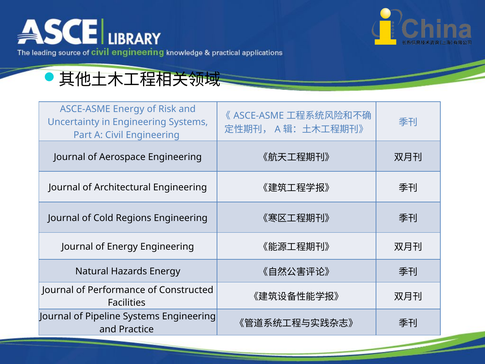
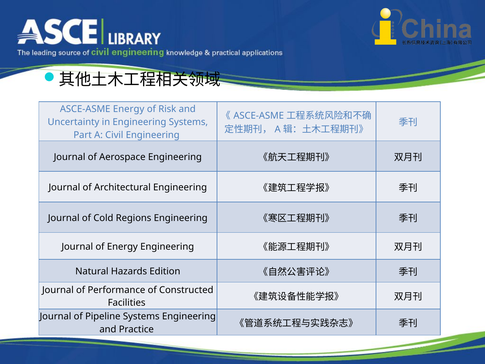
Hazards Energy: Energy -> Edition (165, 271)
